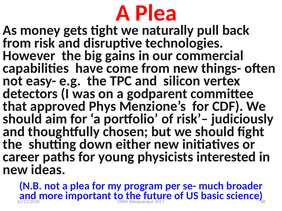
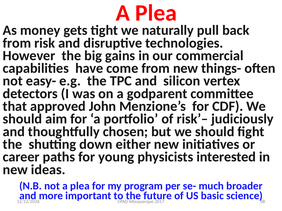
Phys: Phys -> John (102, 107)
